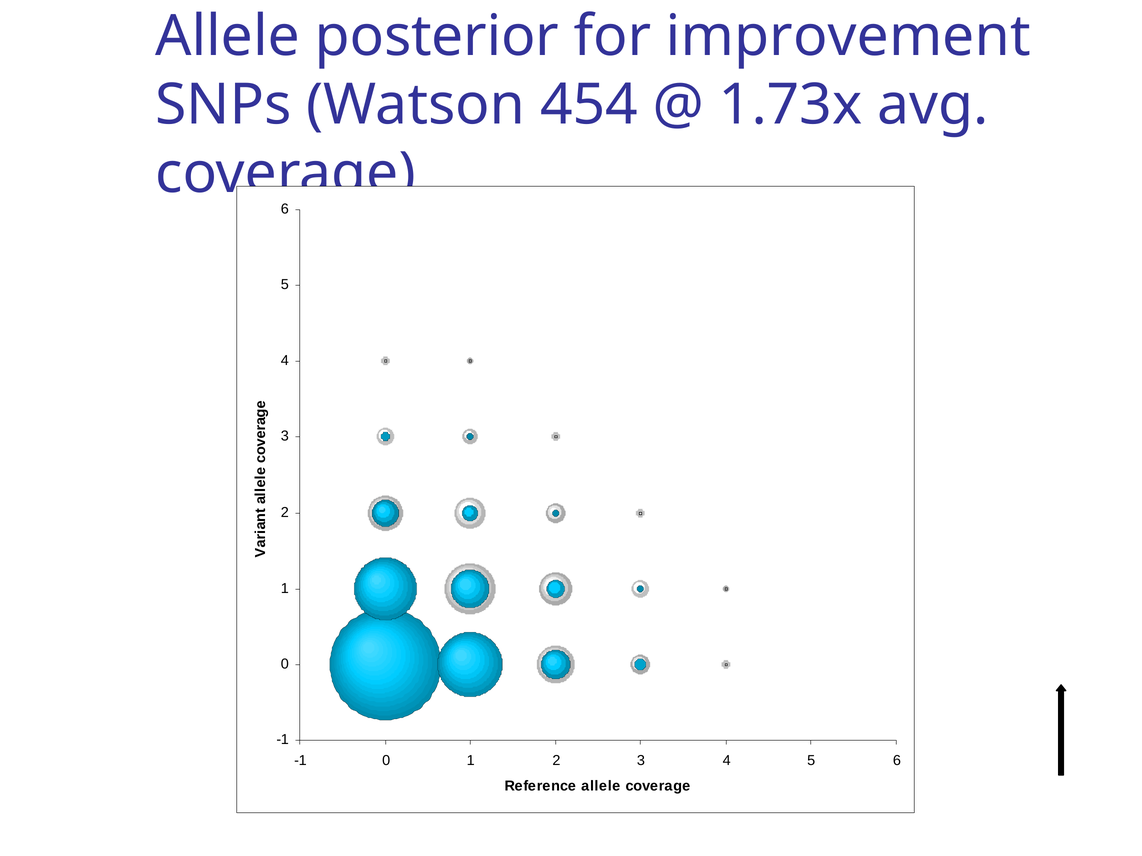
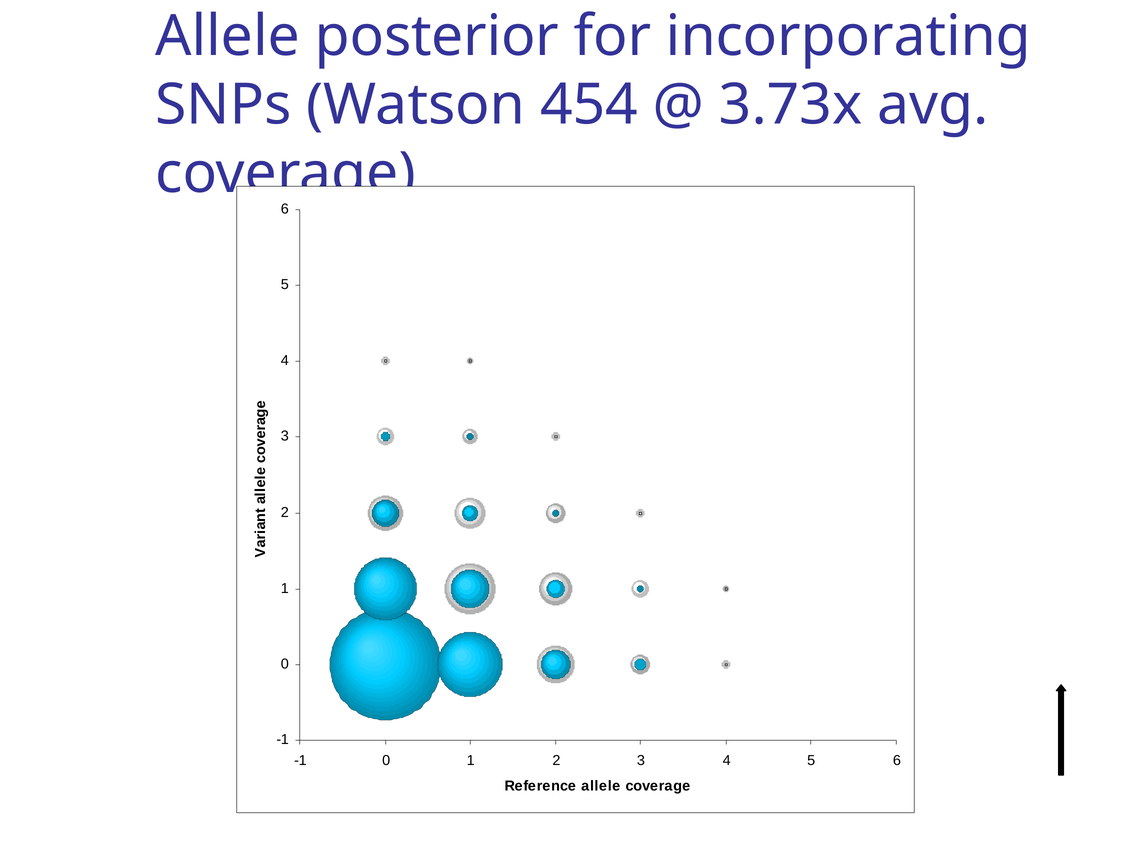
improvement: improvement -> incorporating (848, 36)
1.73x: 1.73x -> 3.73x (791, 105)
